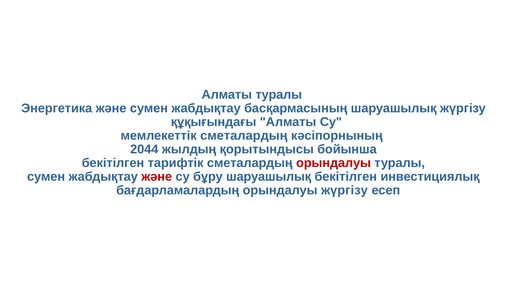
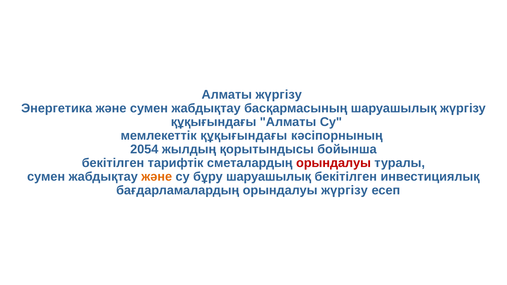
Алматы туралы: туралы -> жүргізу (279, 95)
мемлекеттік сметалардың: сметалардың -> құқығындағы (244, 136)
2044: 2044 -> 2054 (144, 149)
және colour: red -> orange (157, 177)
